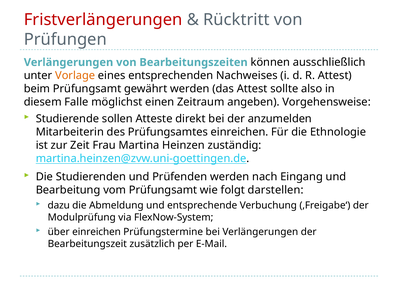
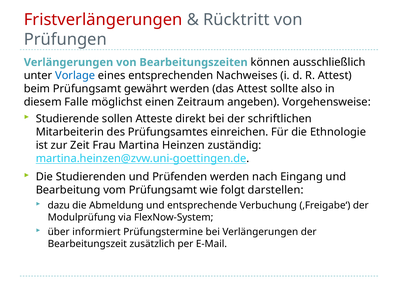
Vorlage colour: orange -> blue (75, 76)
anzumelden: anzumelden -> schriftlichen (280, 119)
über einreichen: einreichen -> informiert (96, 232)
